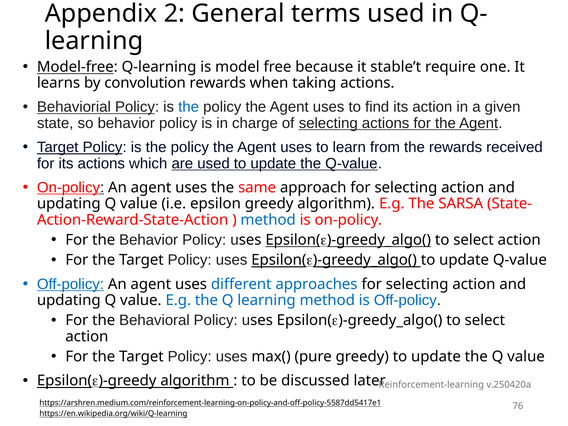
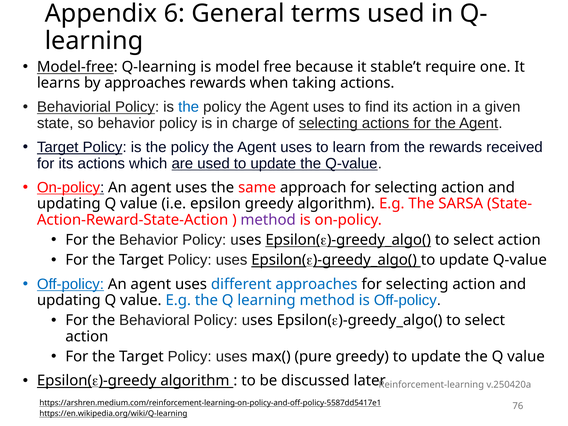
2: 2 -> 6 (174, 13)
by convolution: convolution -> approaches (145, 83)
method colour: blue -> purple (268, 220)
